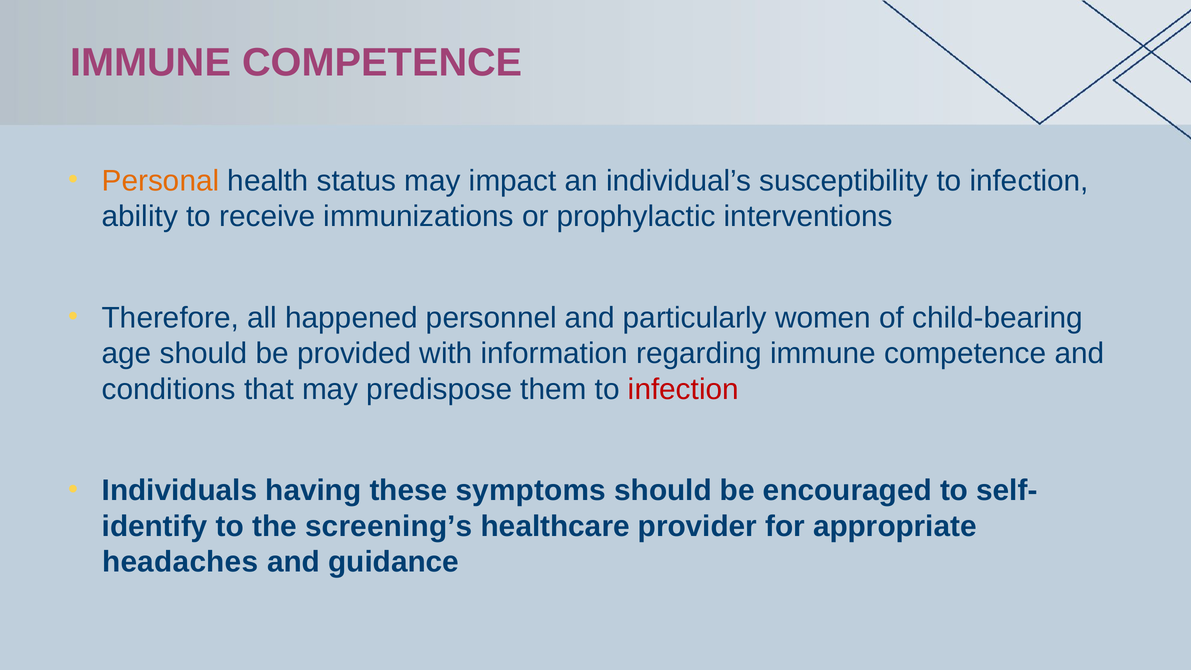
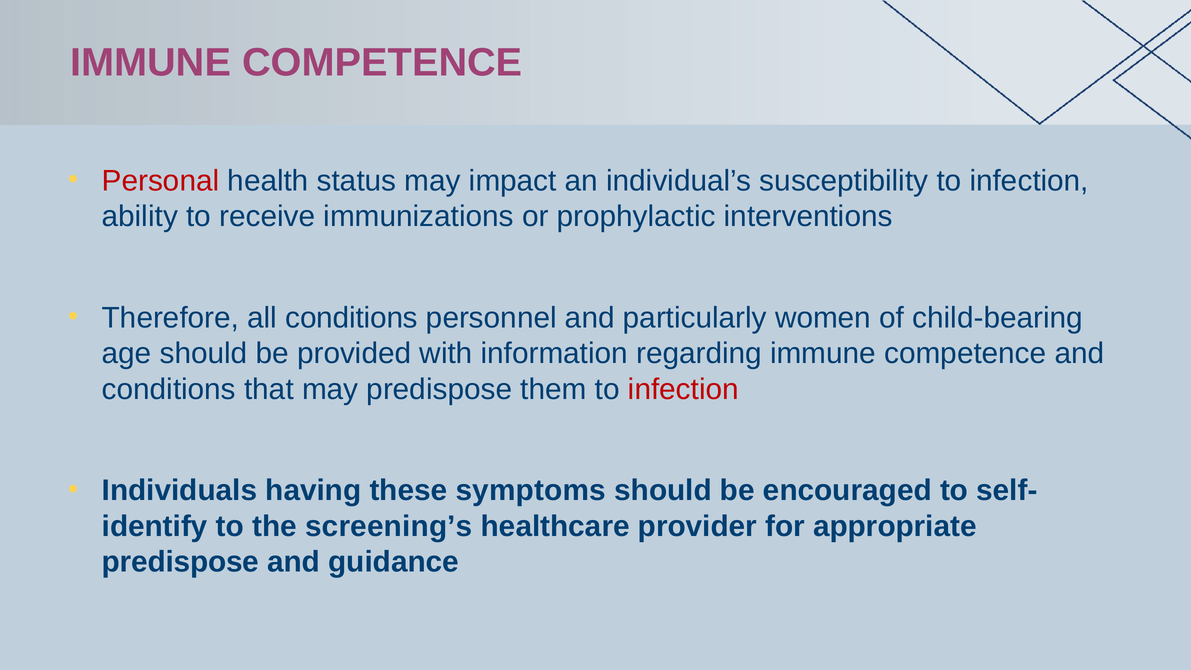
Personal colour: orange -> red (161, 181)
all happened: happened -> conditions (352, 318)
headaches: headaches -> predispose (180, 562)
